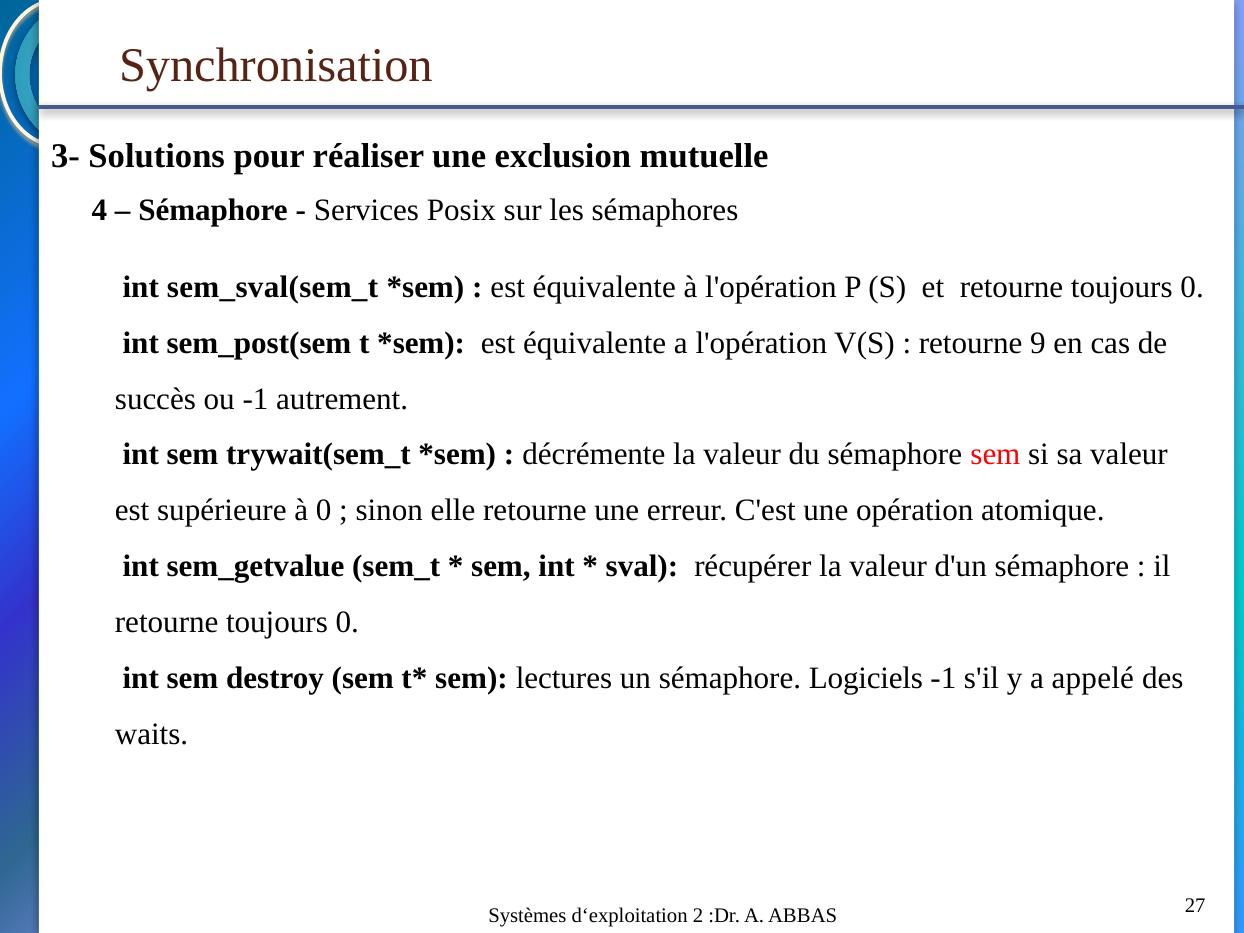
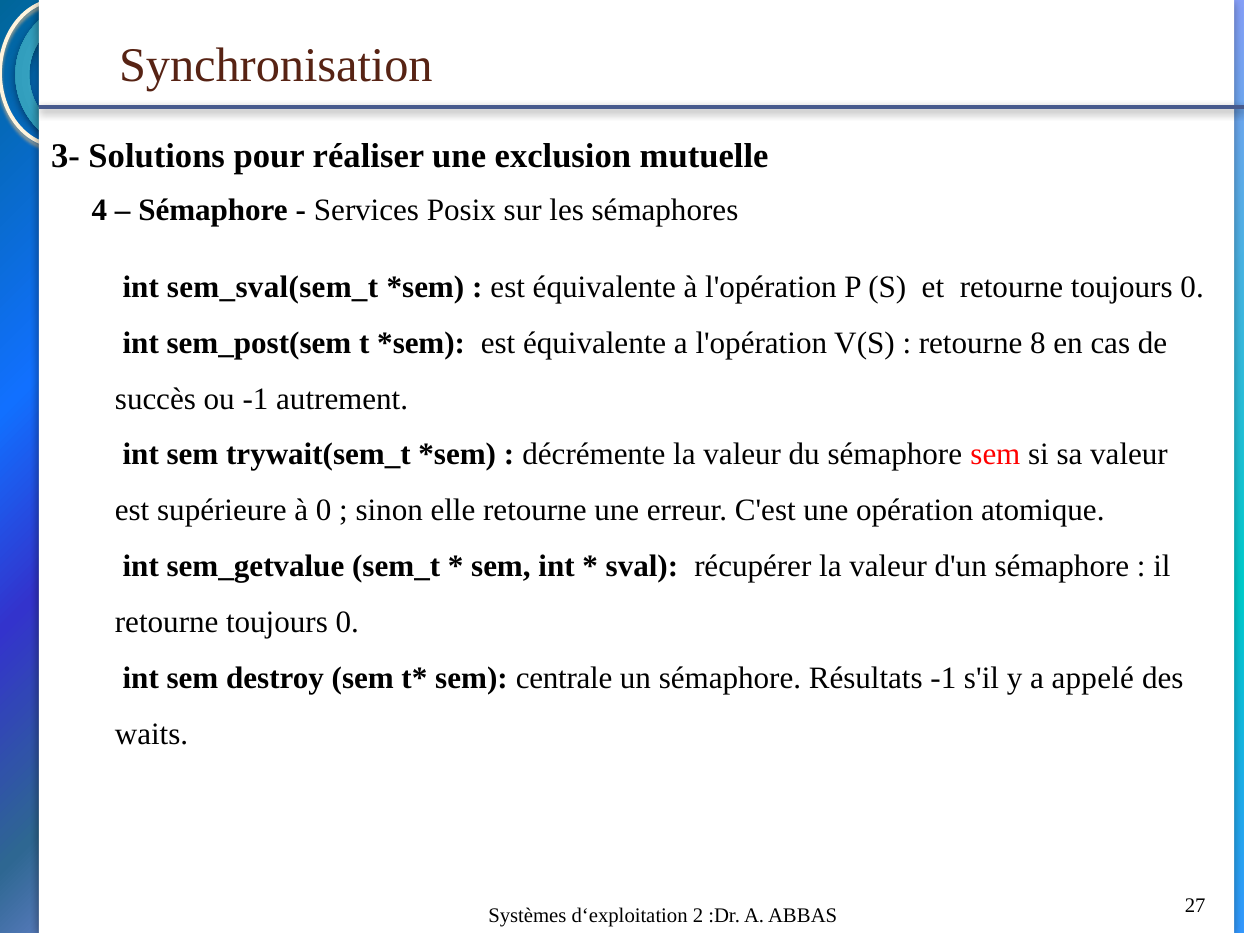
9: 9 -> 8 (1038, 343)
lectures: lectures -> centrale (564, 679)
Logiciels: Logiciels -> Résultats (866, 679)
